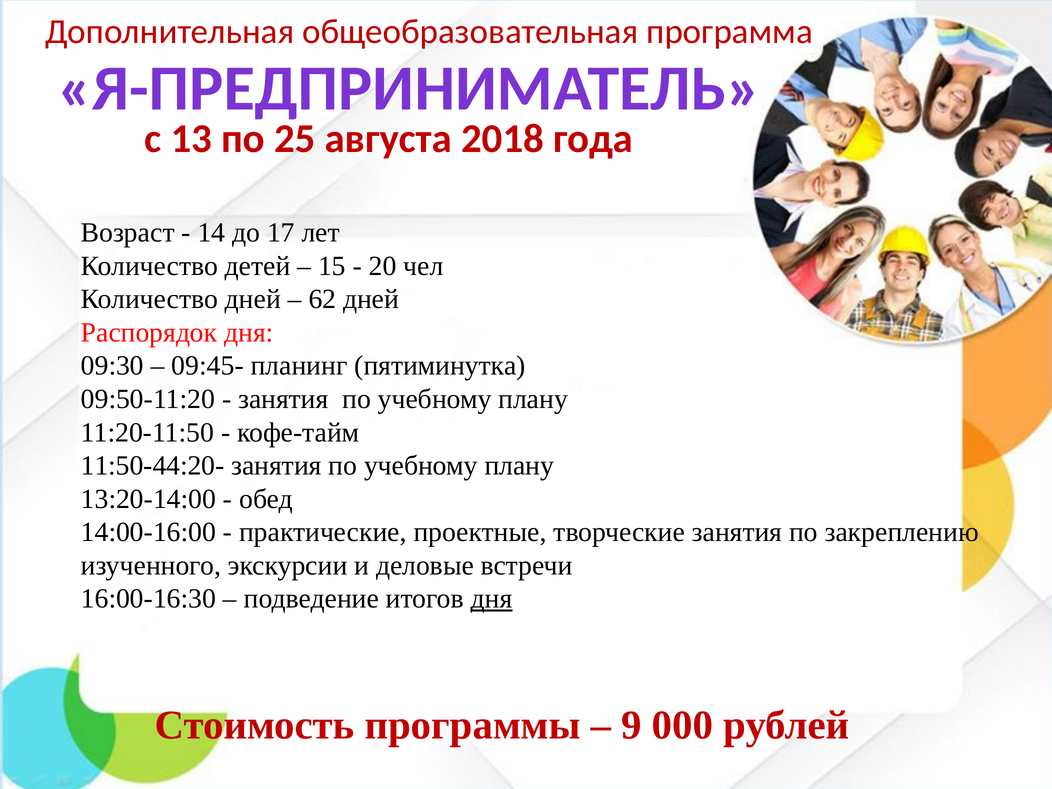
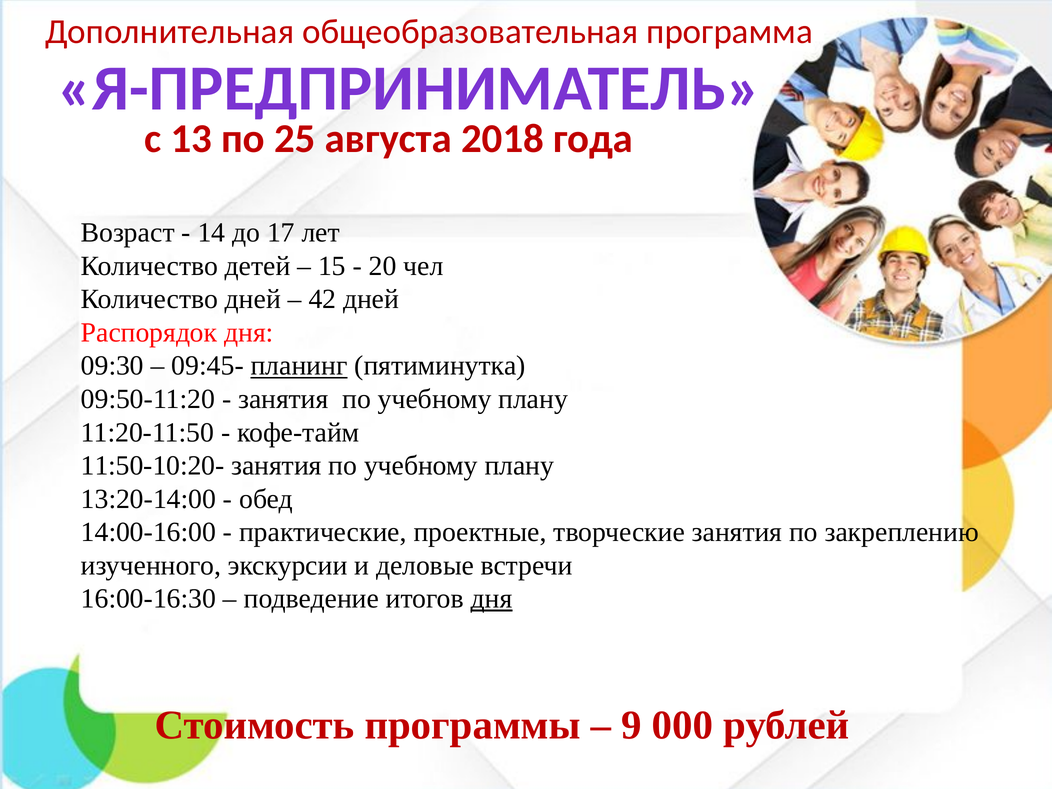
62: 62 -> 42 (322, 299)
планинг underline: none -> present (299, 366)
11:50-44:20-: 11:50-44:20- -> 11:50-10:20- (153, 466)
